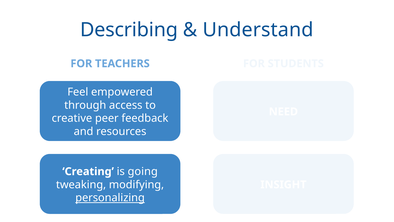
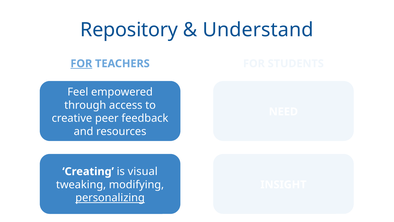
Describing: Describing -> Repository (129, 30)
FOR underline: none -> present (81, 64)
going: going -> visual (143, 171)
